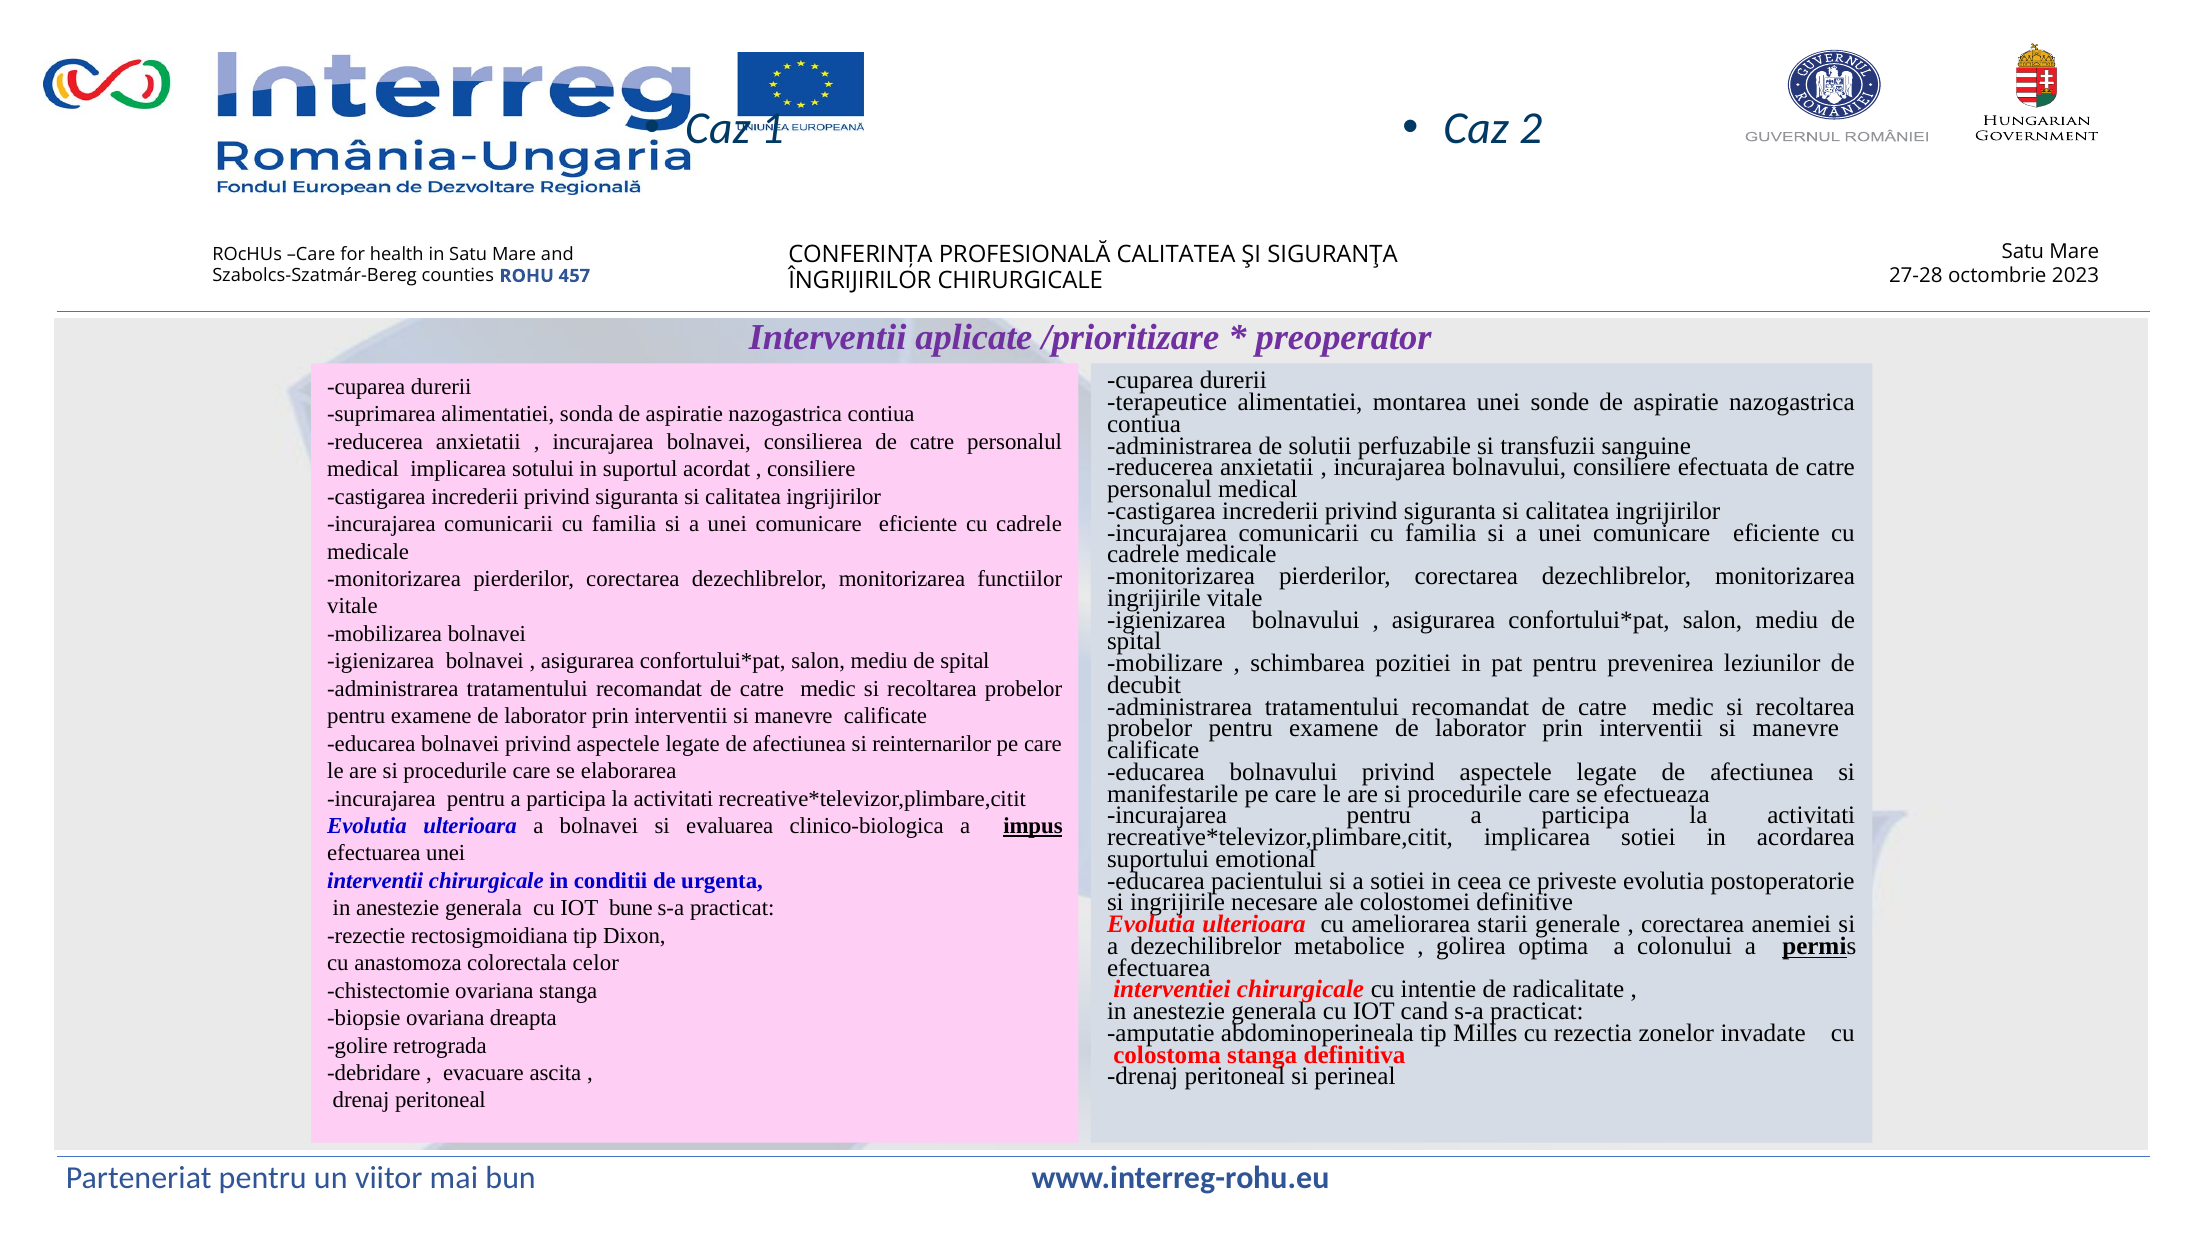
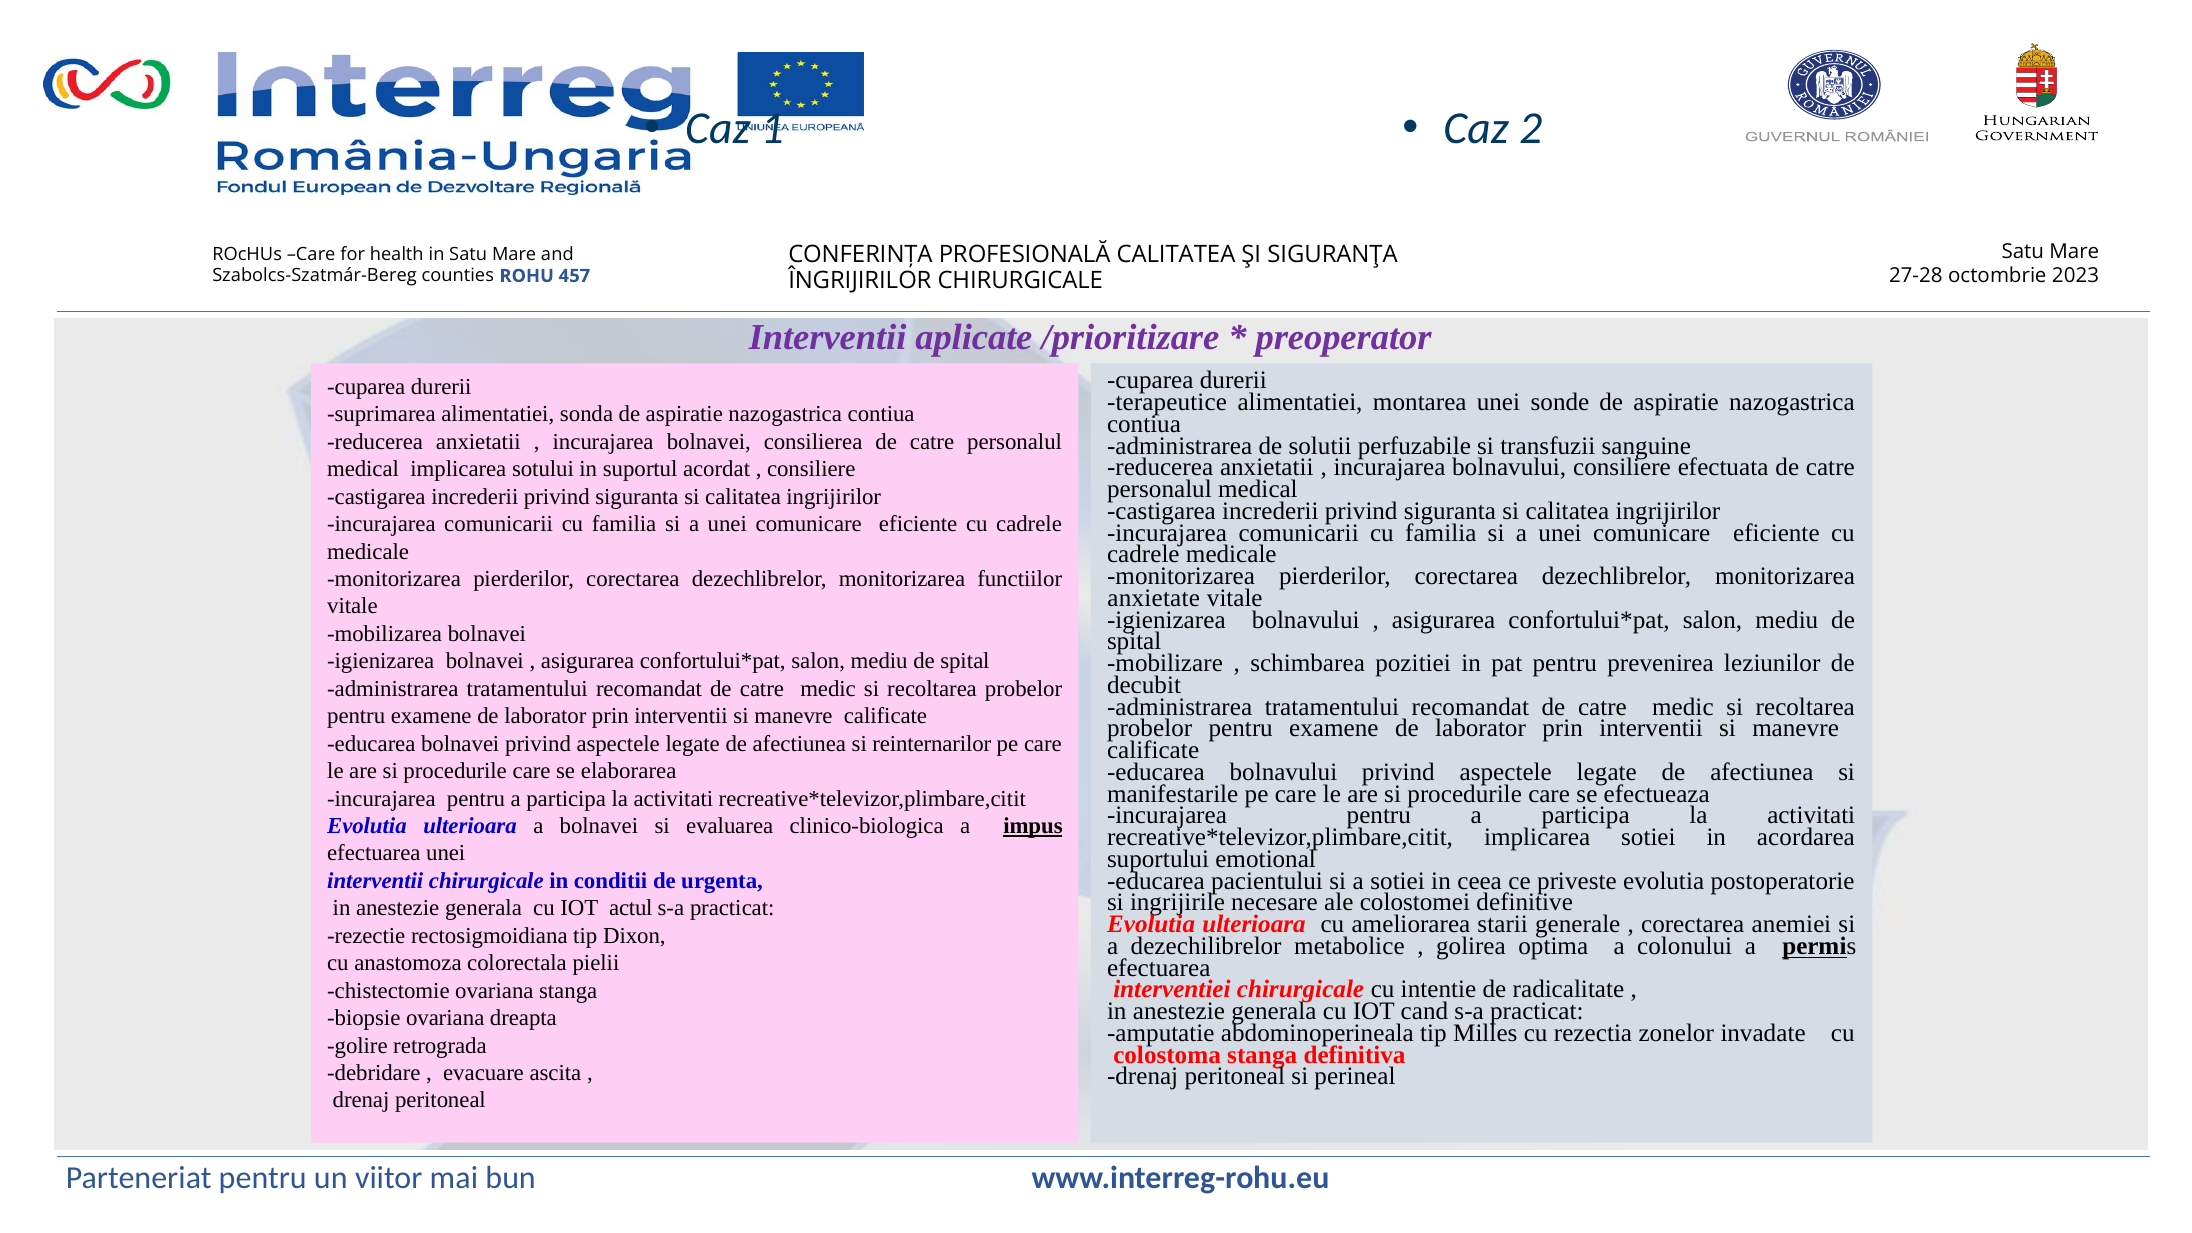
ingrijirile: ingrijirile -> anxietate (1154, 598)
bune: bune -> actul (631, 908)
celor: celor -> pielii (596, 963)
